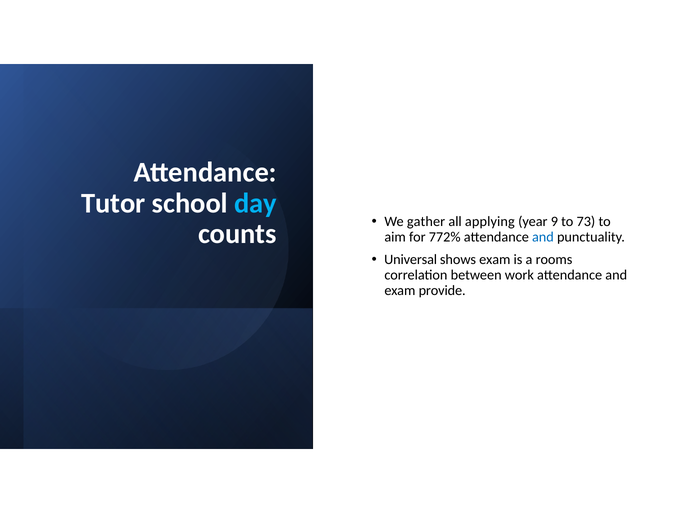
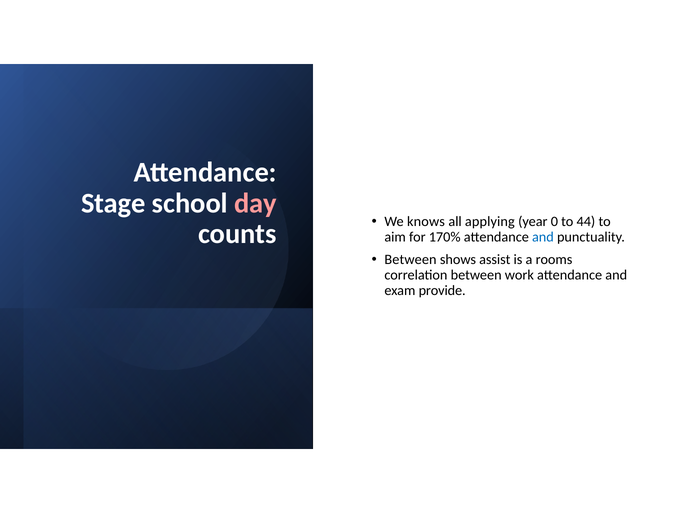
Tutor: Tutor -> Stage (113, 203)
day colour: light blue -> pink (256, 203)
gather: gather -> knows (426, 222)
9: 9 -> 0 (554, 222)
73: 73 -> 44 (586, 222)
772%: 772% -> 170% (445, 237)
Universal: Universal -> Between (411, 260)
shows exam: exam -> assist (495, 260)
